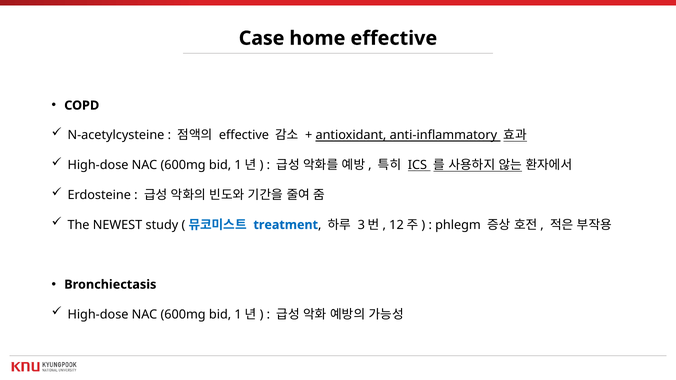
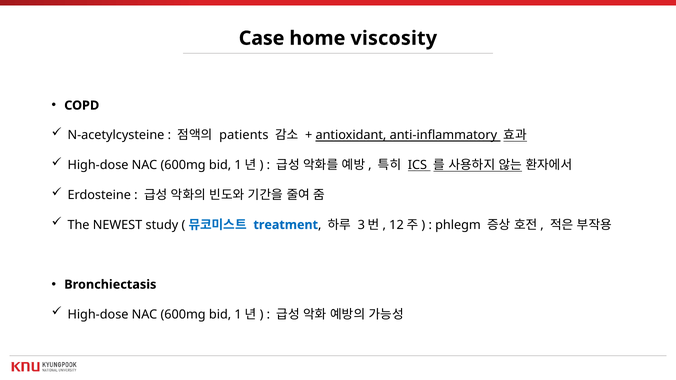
home effective: effective -> viscosity (394, 38)
effective: effective -> patients (244, 135)
